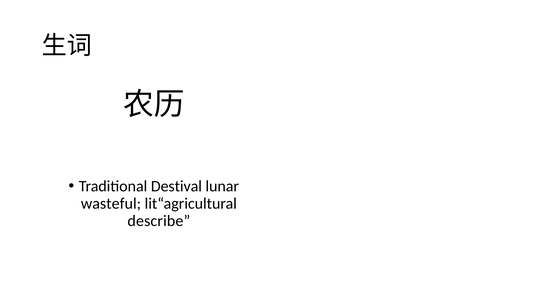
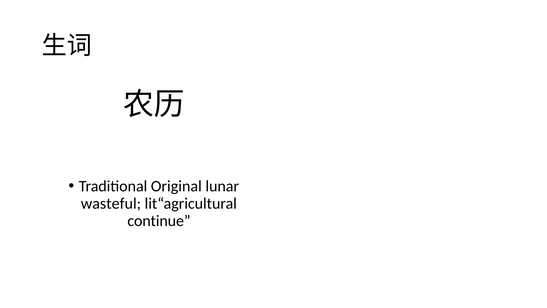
Destival: Destival -> Original (176, 186)
describe: describe -> continue (159, 221)
